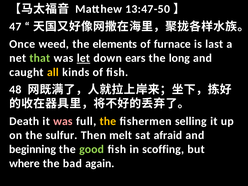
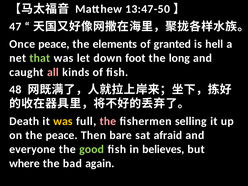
Once weed: weed -> peace (54, 44)
furnace: furnace -> granted (172, 44)
last: last -> hell (214, 44)
let underline: present -> none (83, 58)
ears: ears -> foot (135, 58)
all colour: yellow -> pink (53, 72)
was colour: pink -> yellow (63, 121)
the colour: yellow -> pink (108, 121)
the sulfur: sulfur -> peace (62, 135)
melt: melt -> bare (121, 135)
beginning: beginning -> everyone (32, 149)
scoffing: scoffing -> believes (163, 149)
